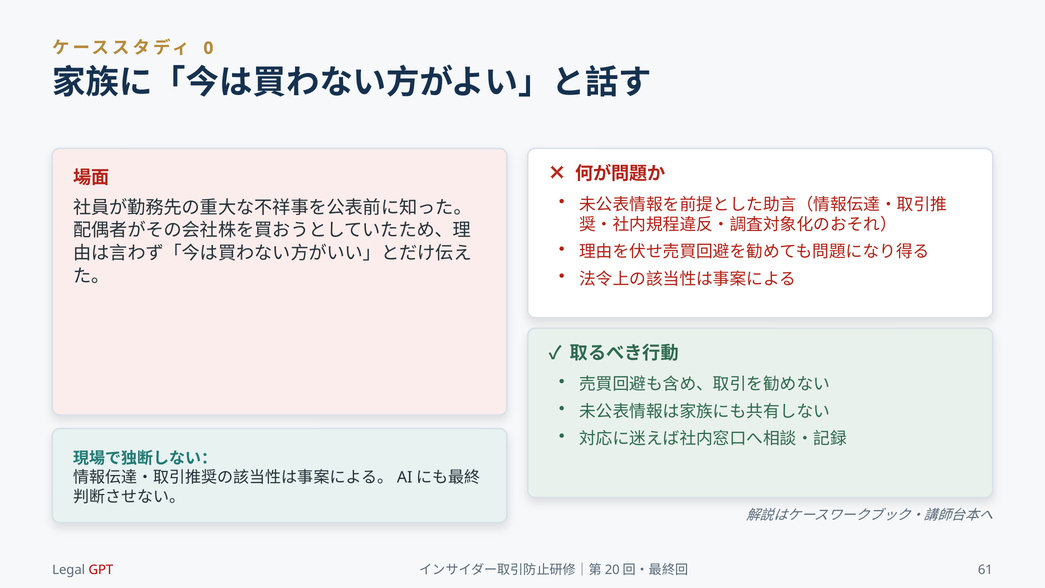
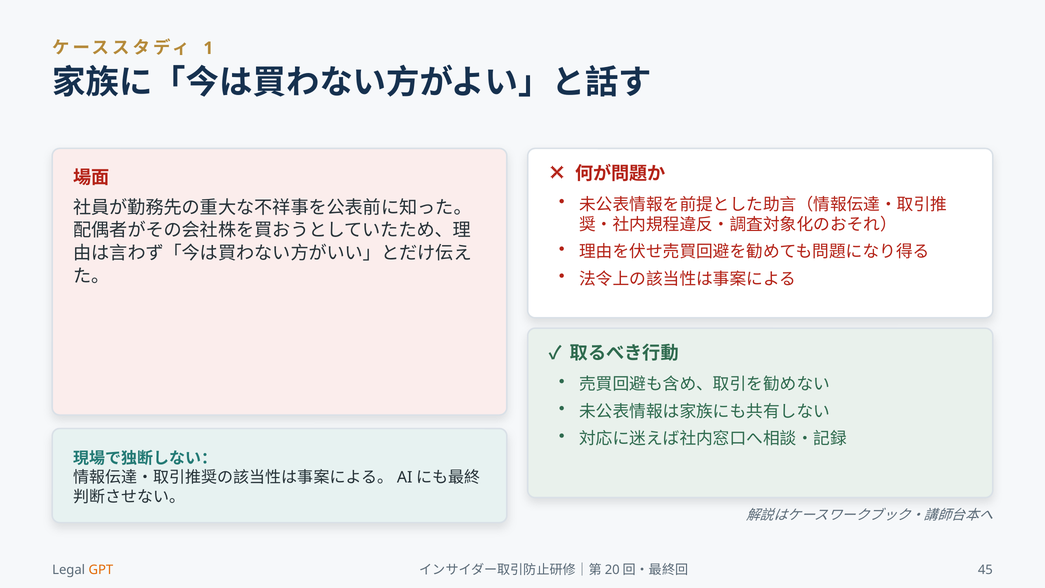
0: 0 -> 1 (208, 48)
GPT colour: red -> orange (101, 570)
61: 61 -> 45 (985, 570)
